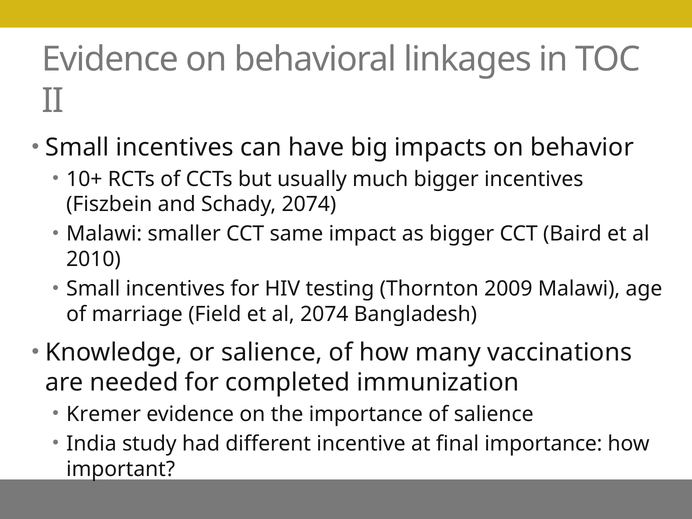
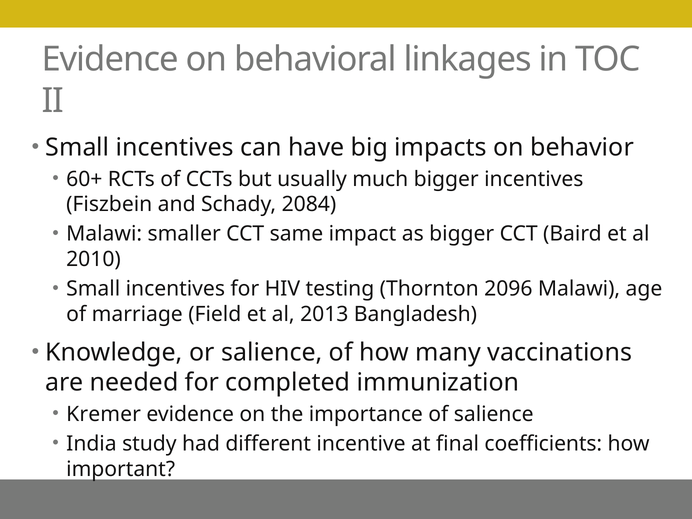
10+: 10+ -> 60+ (84, 179)
Schady 2074: 2074 -> 2084 (309, 204)
2009: 2009 -> 2096 (508, 289)
al 2074: 2074 -> 2013 (324, 314)
final importance: importance -> coefficients (543, 444)
